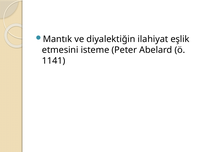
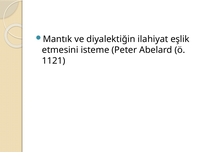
1141: 1141 -> 1121 (54, 61)
